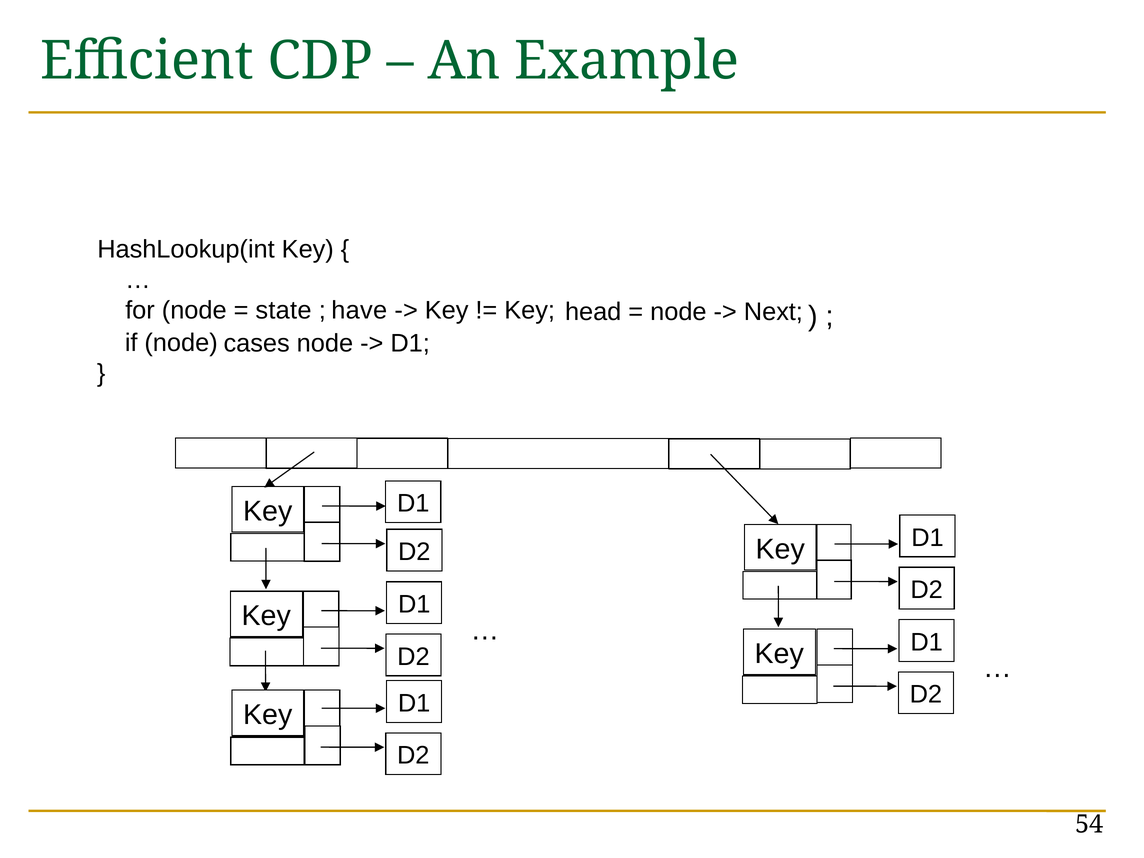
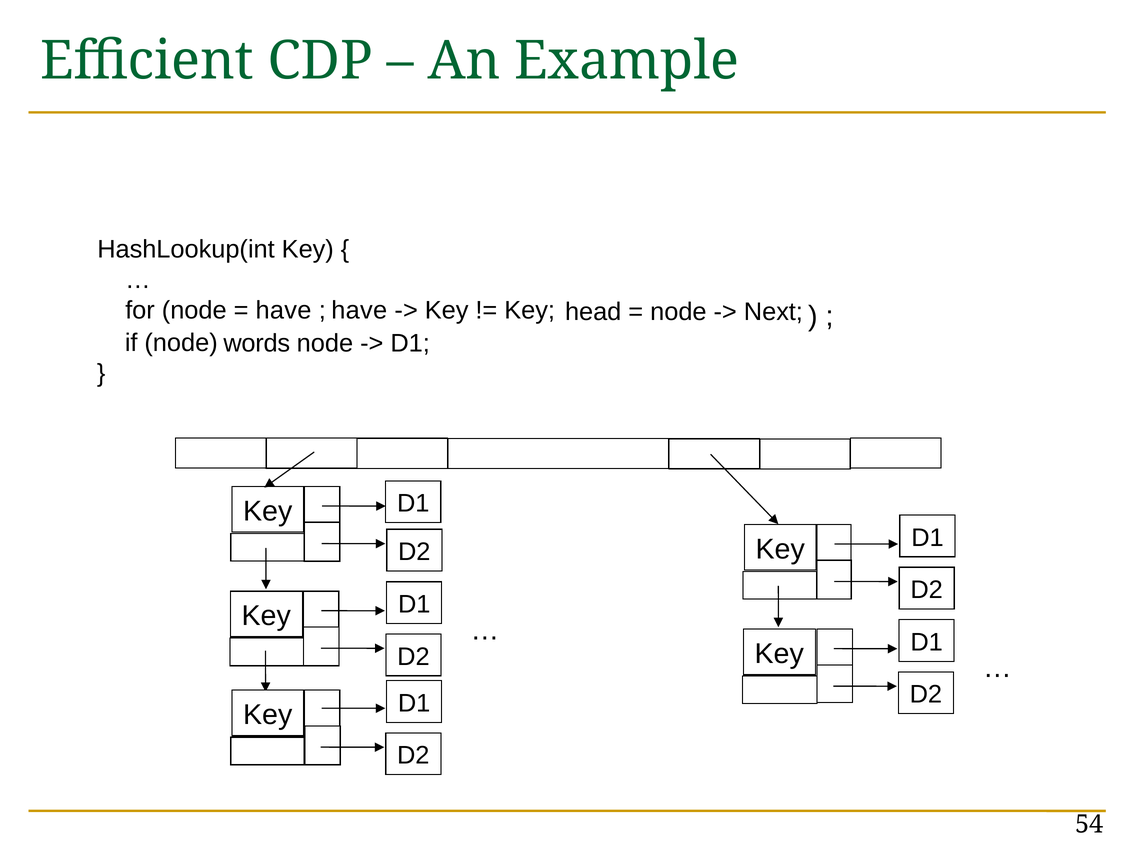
state: state -> have (283, 310)
cases: cases -> words (257, 344)
